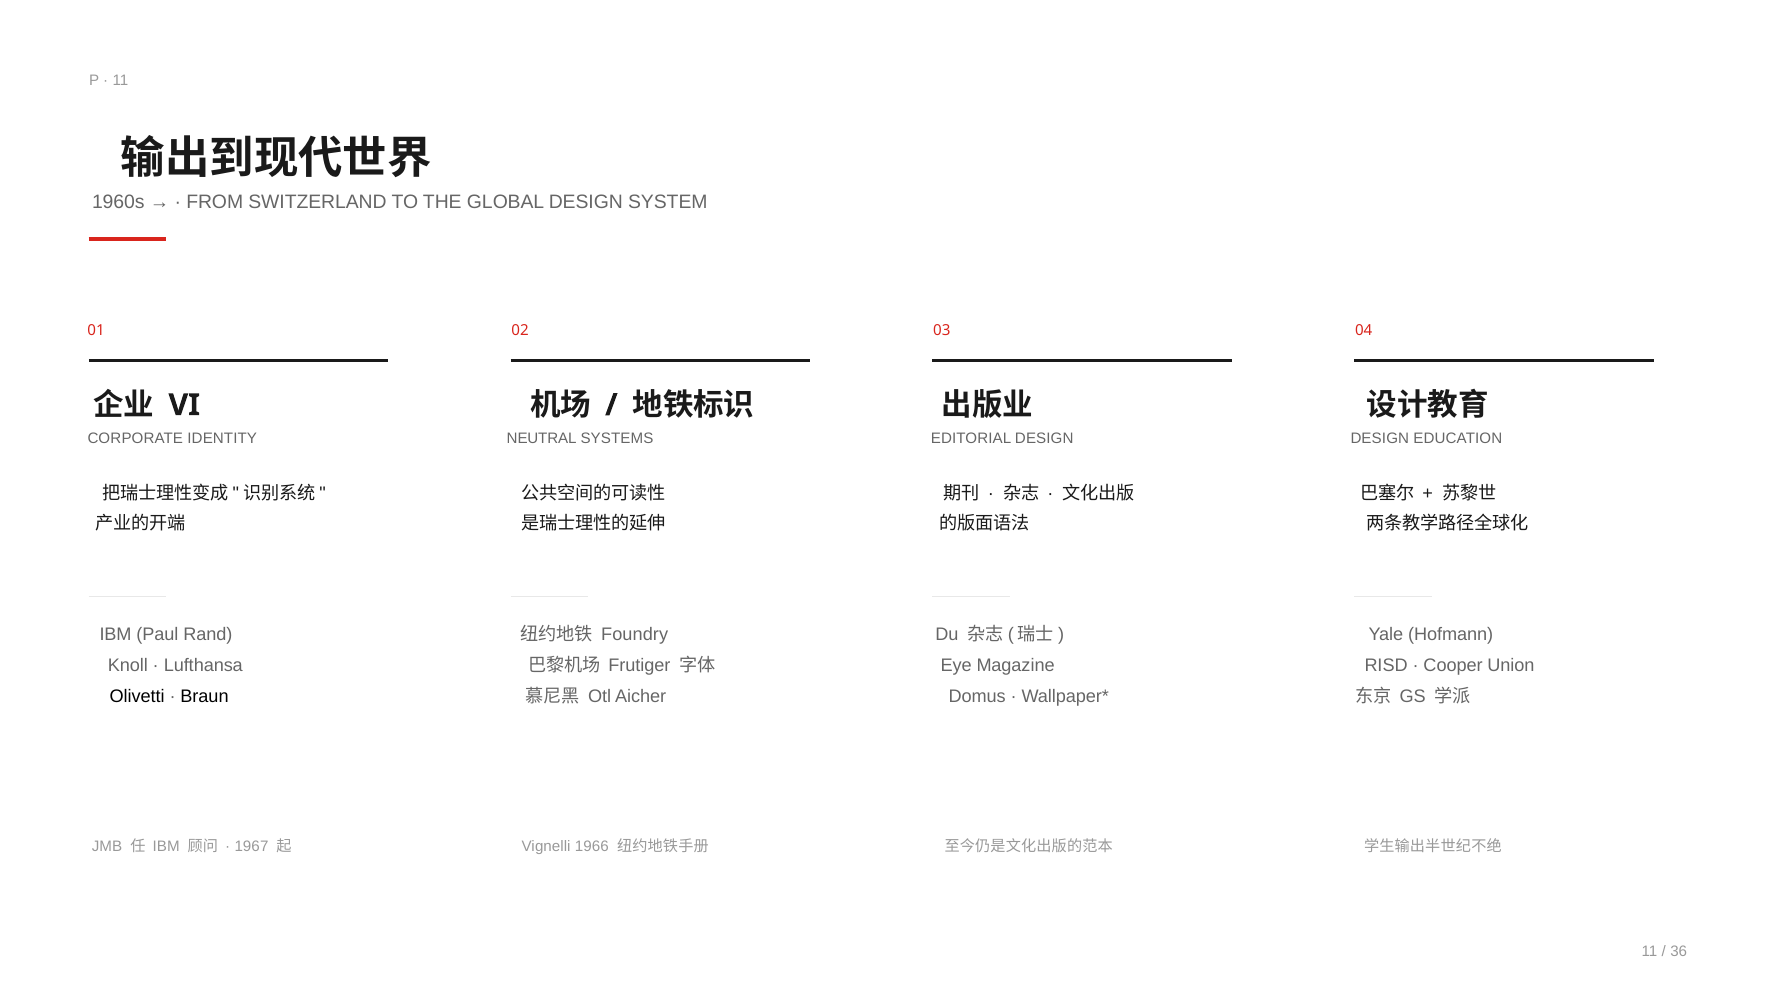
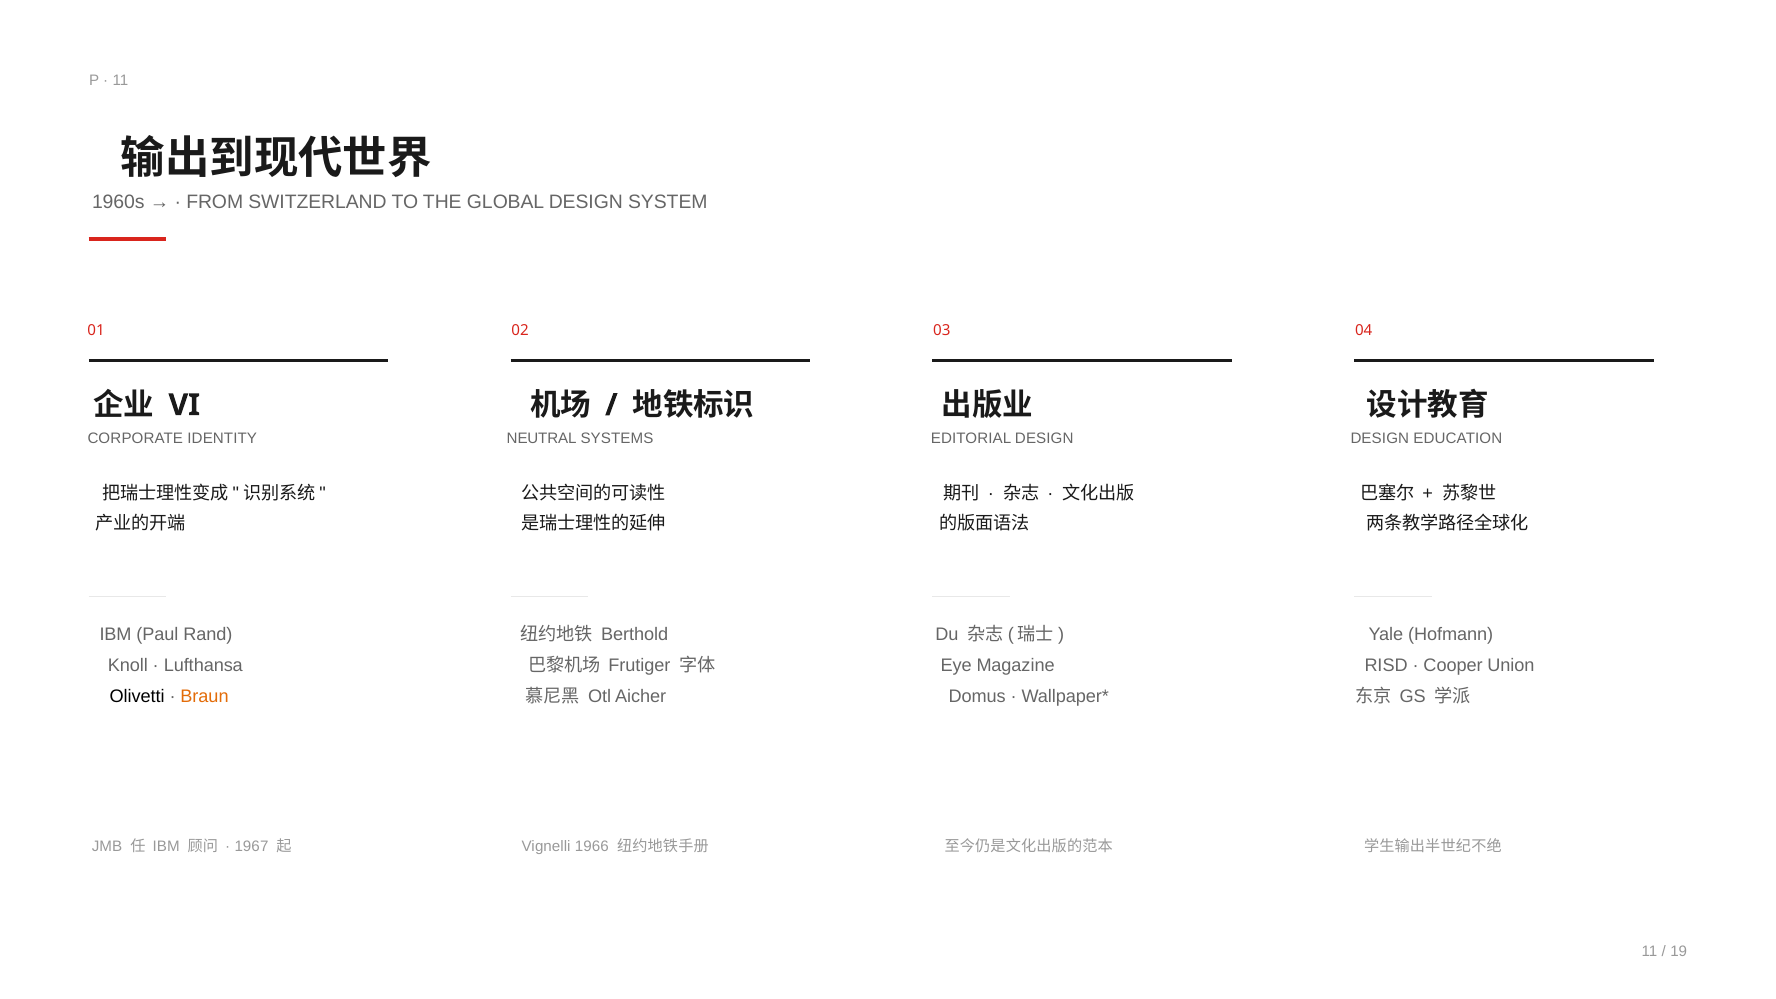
Foundry: Foundry -> Berthold (635, 635)
Braun colour: black -> orange (205, 696)
36: 36 -> 19 (1679, 952)
